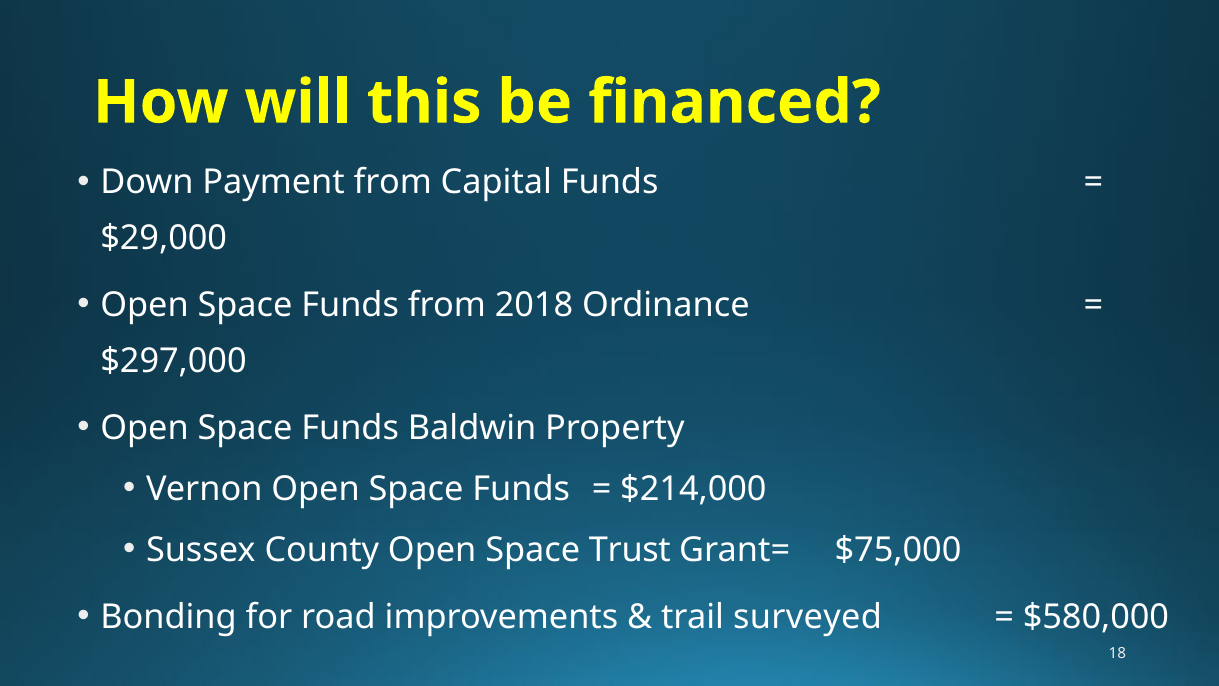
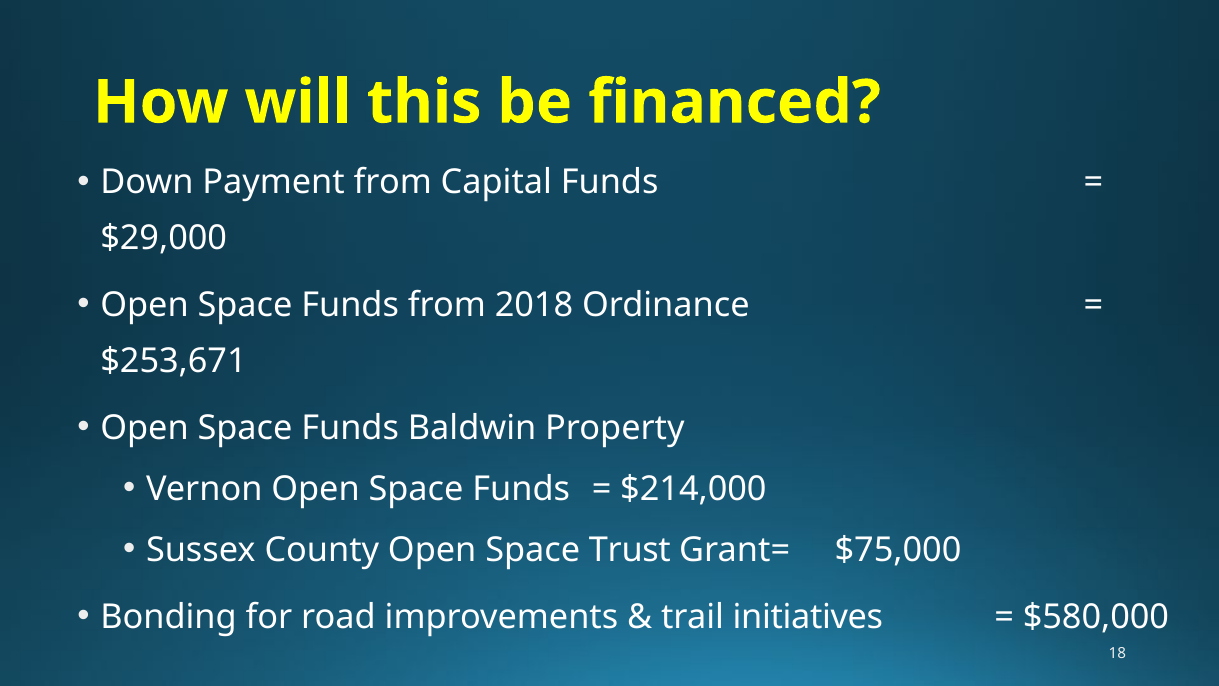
$297,000: $297,000 -> $253,671 (174, 361)
surveyed: surveyed -> initiatives (808, 617)
